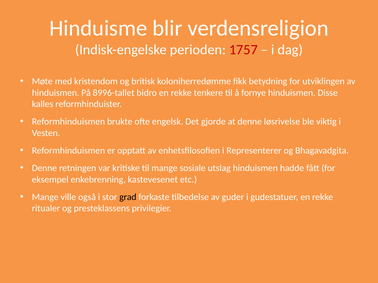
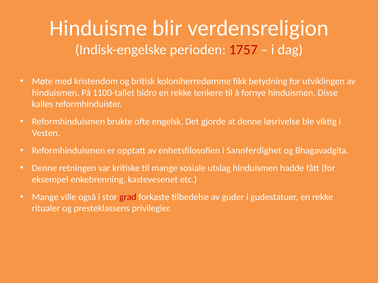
8996-tallet: 8996-tallet -> 1100-tallet (114, 93)
Representerer: Representerer -> Sannferdighet (254, 151)
grad colour: black -> red (128, 197)
